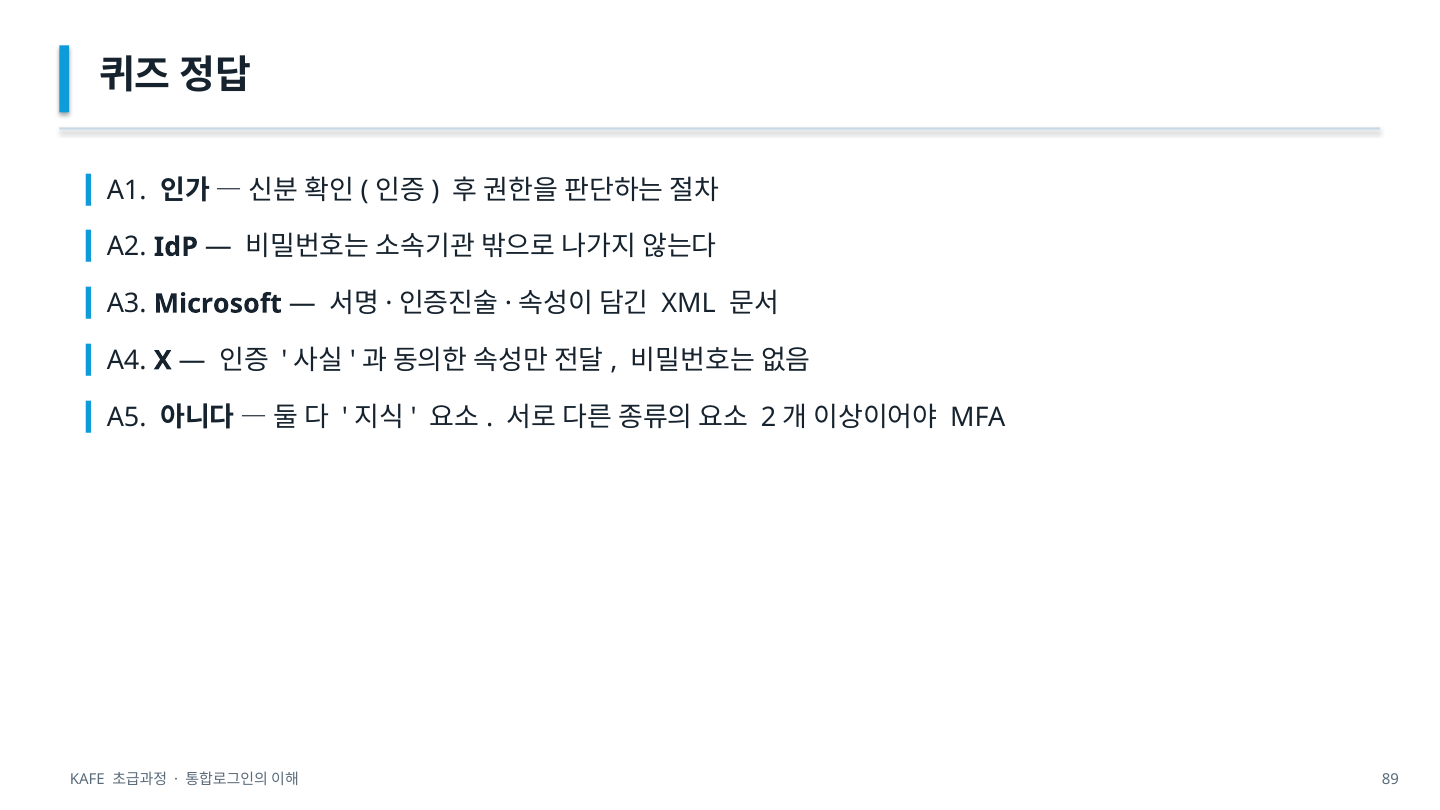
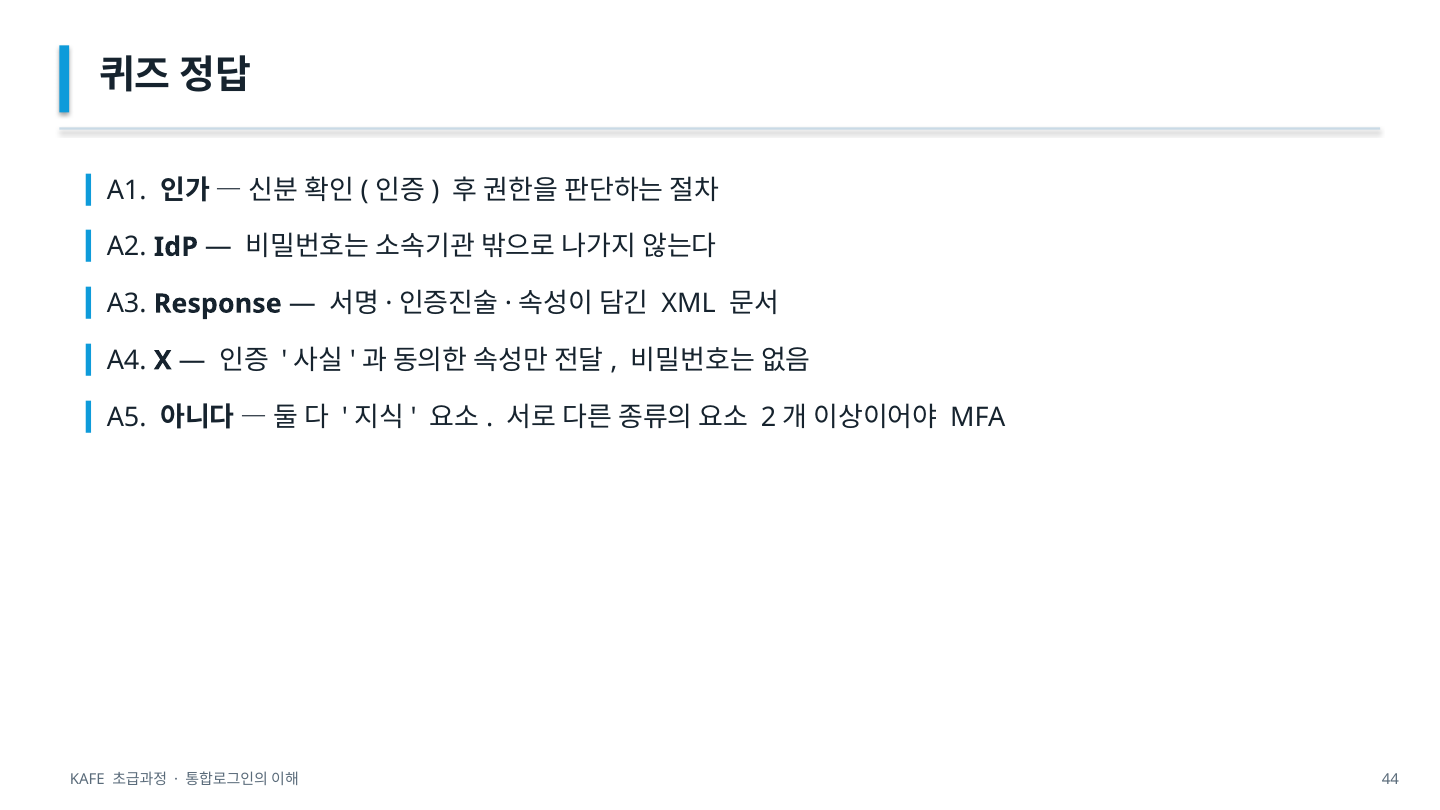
Microsoft: Microsoft -> Response (218, 304)
89: 89 -> 44 (1390, 780)
